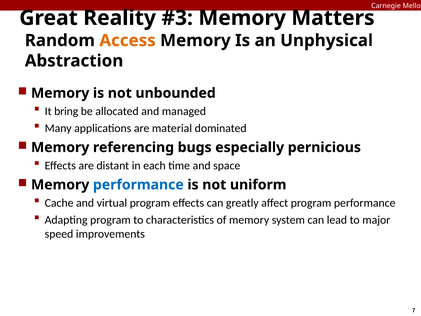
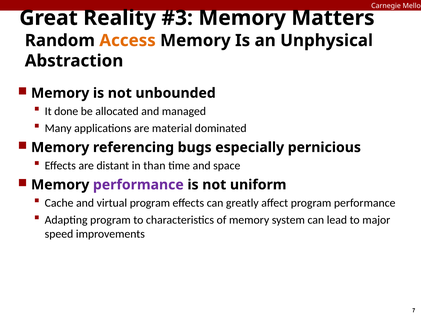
bring: bring -> done (66, 111)
each: each -> than (154, 165)
performance colour: blue -> purple (138, 185)
